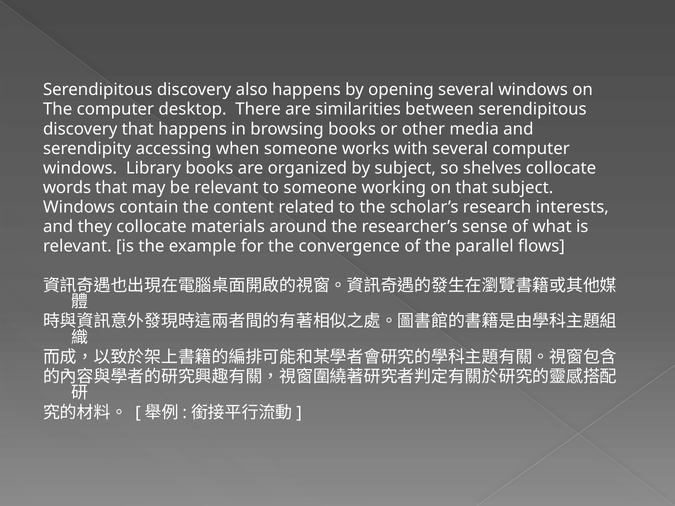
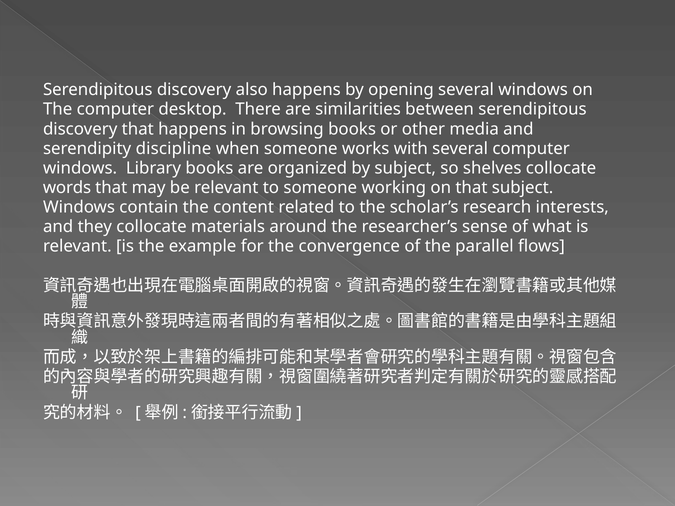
accessing: accessing -> discipline (174, 149)
